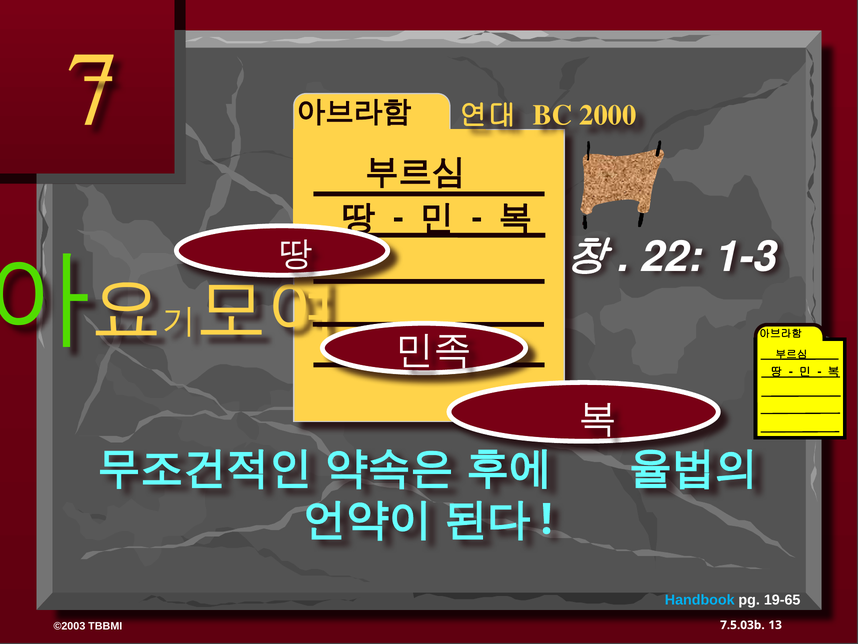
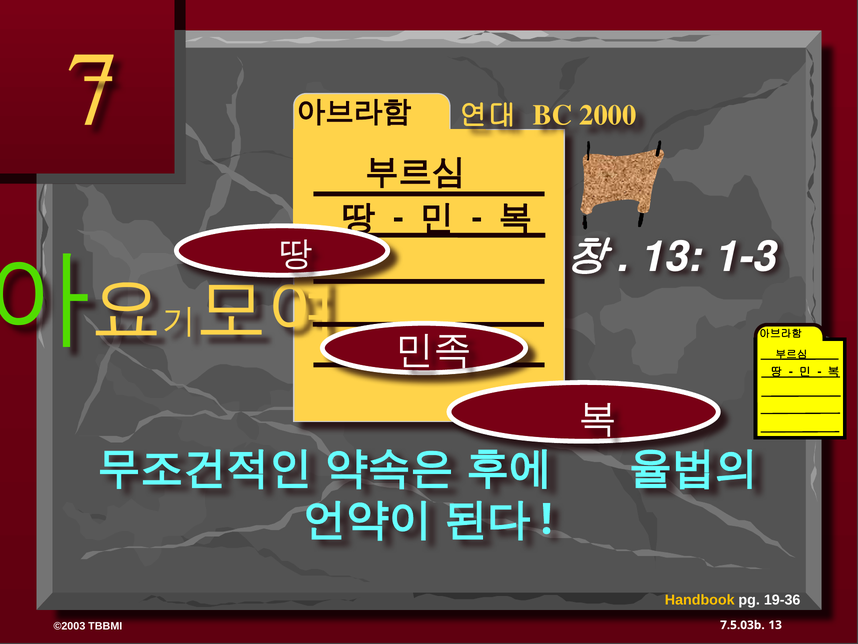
22: 22 -> 13 (672, 257)
Handbook colour: light blue -> yellow (700, 600)
19-65: 19-65 -> 19-36 (782, 600)
